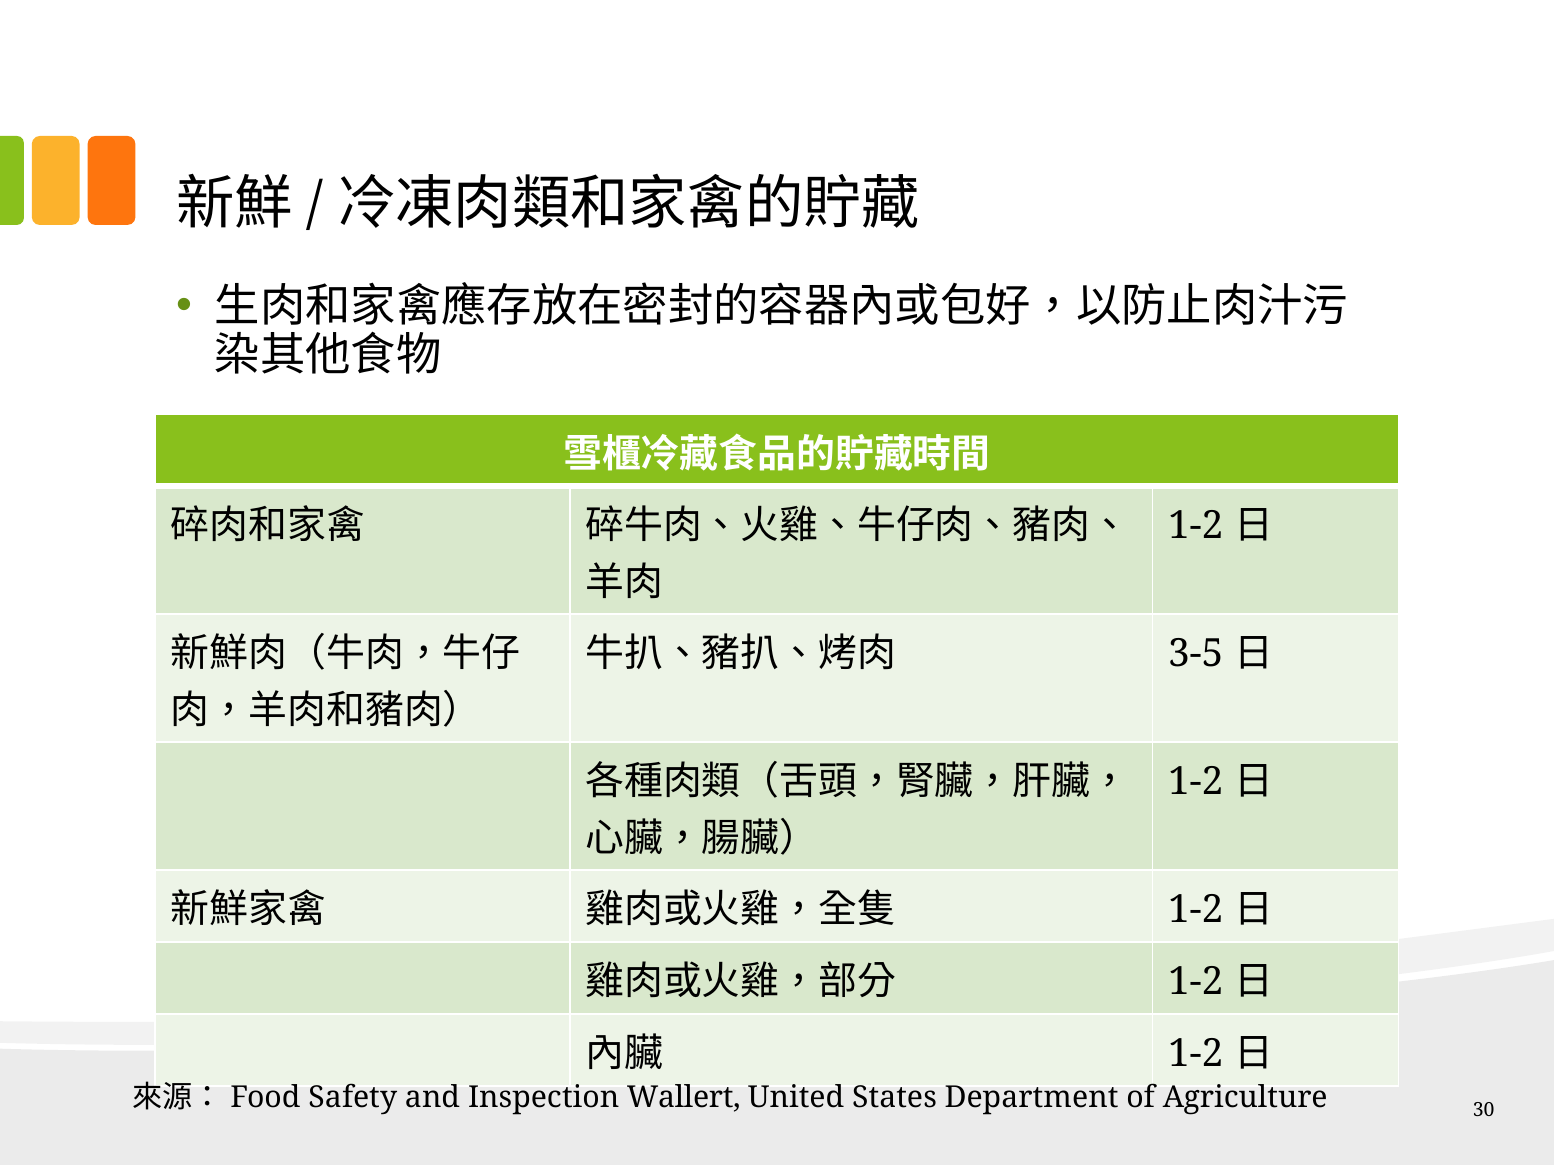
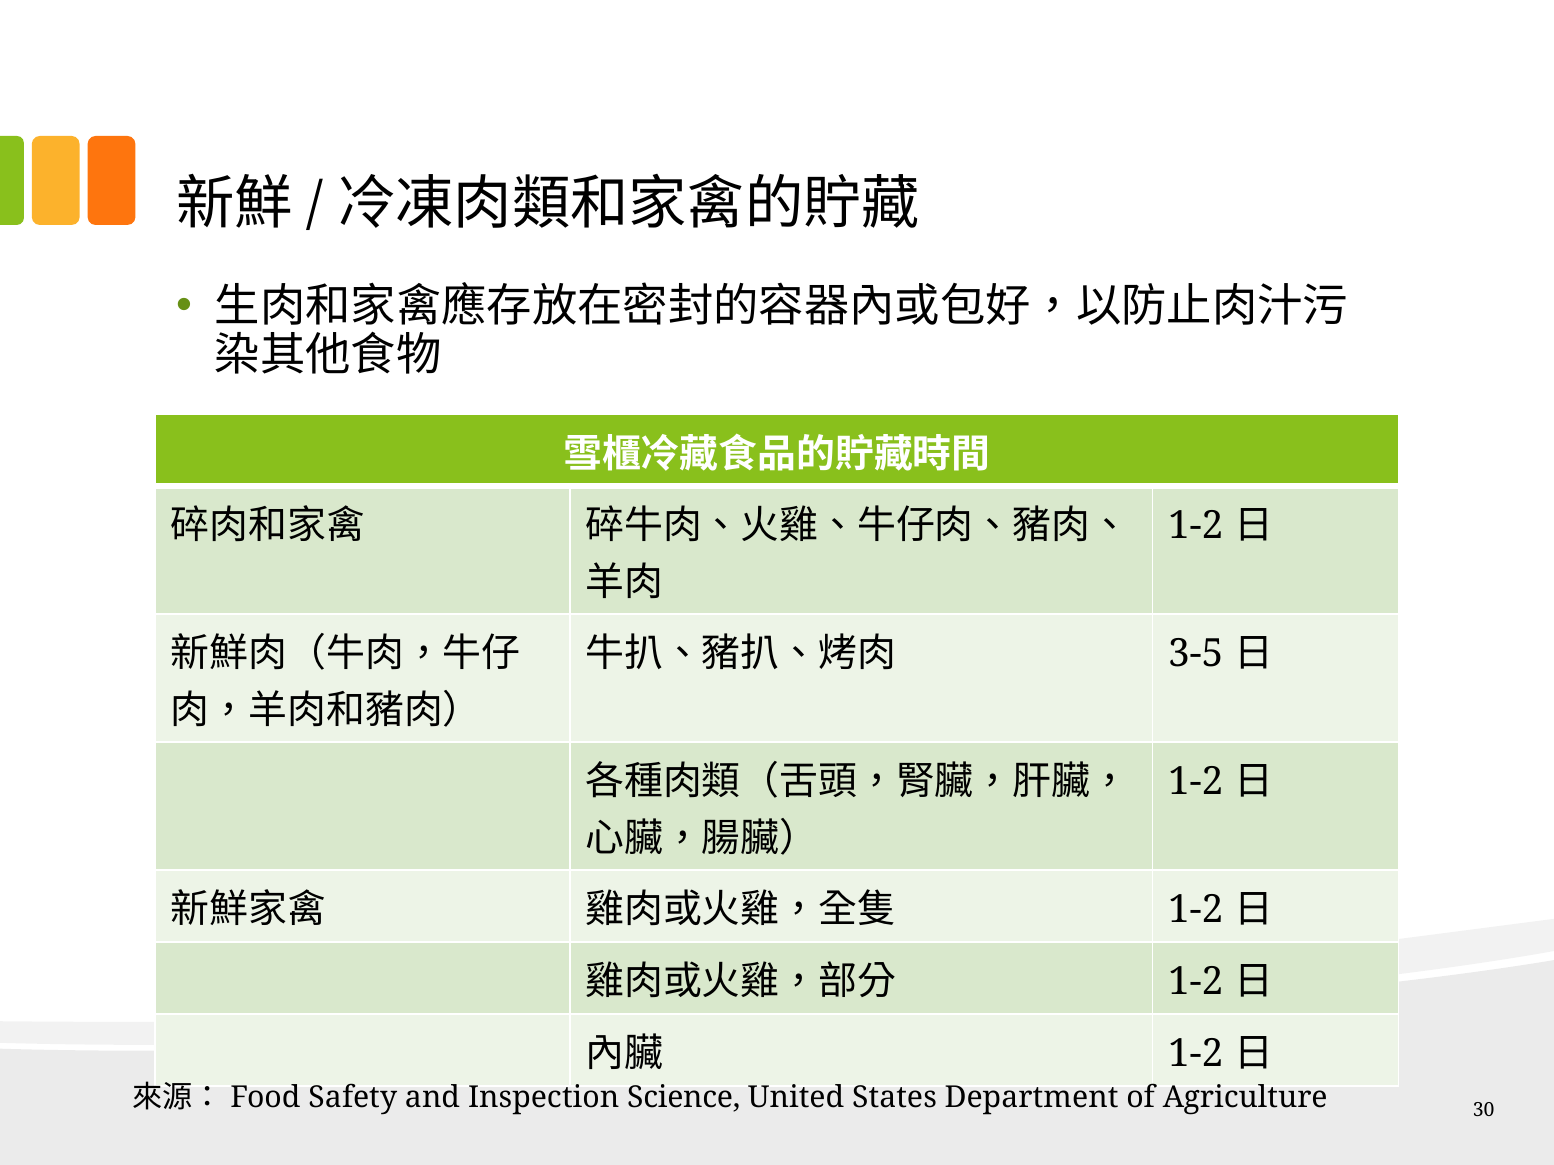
Wallert: Wallert -> Science (684, 1098)
